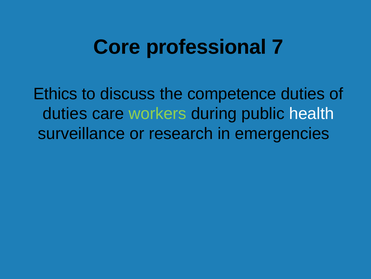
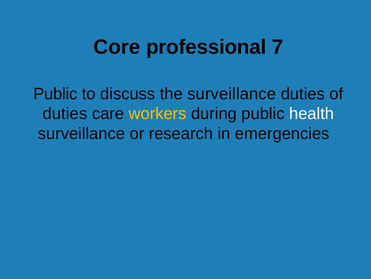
Ethics: Ethics -> Public (55, 94)
the competence: competence -> surveillance (232, 94)
workers colour: light green -> yellow (158, 113)
